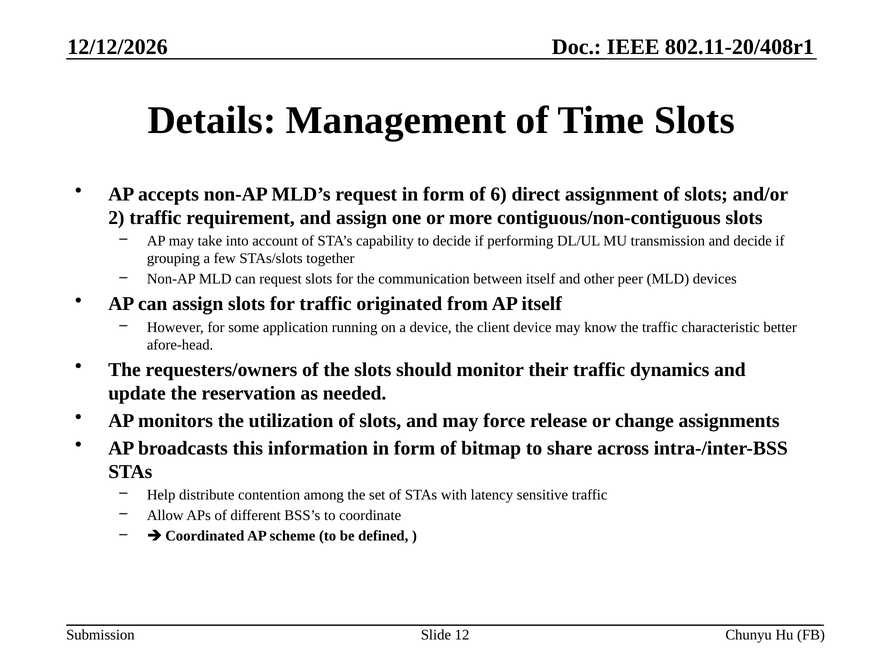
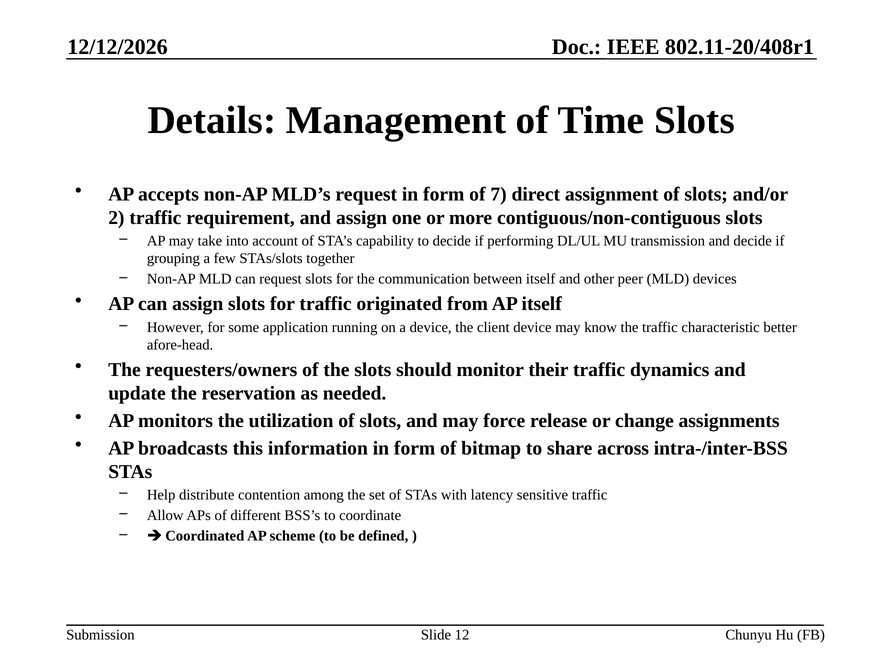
6: 6 -> 7 (499, 194)
